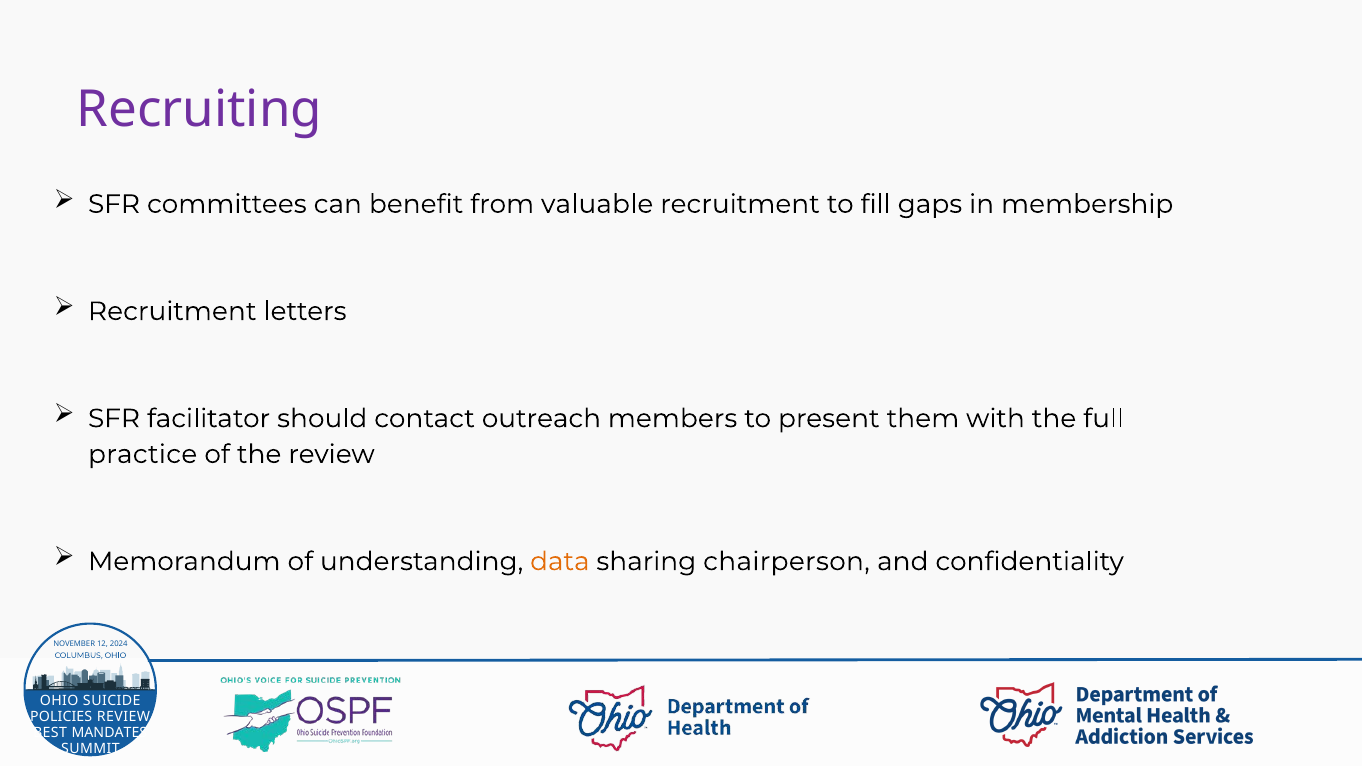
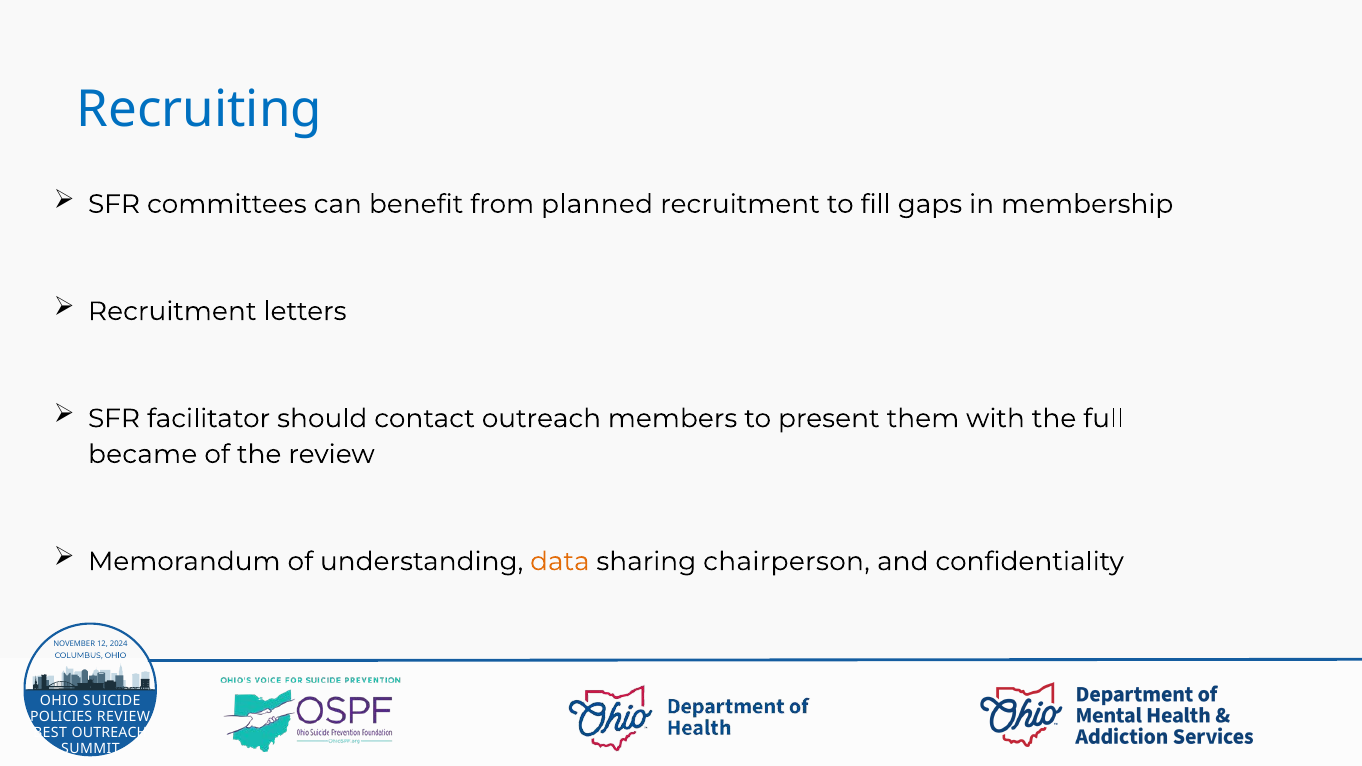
Recruiting colour: purple -> blue (199, 109)
valuable: valuable -> planned (597, 204)
practice: practice -> became (143, 454)
BEST MANDATES: MANDATES -> OUTREACH (109, 733)
